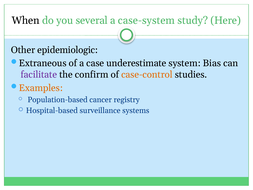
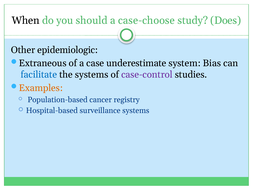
several: several -> should (92, 20)
case-system: case-system -> case-choose (146, 20)
Here: Here -> Does (226, 20)
facilitate colour: purple -> blue (39, 75)
the confirm: confirm -> systems (92, 75)
case-control colour: orange -> purple (147, 75)
